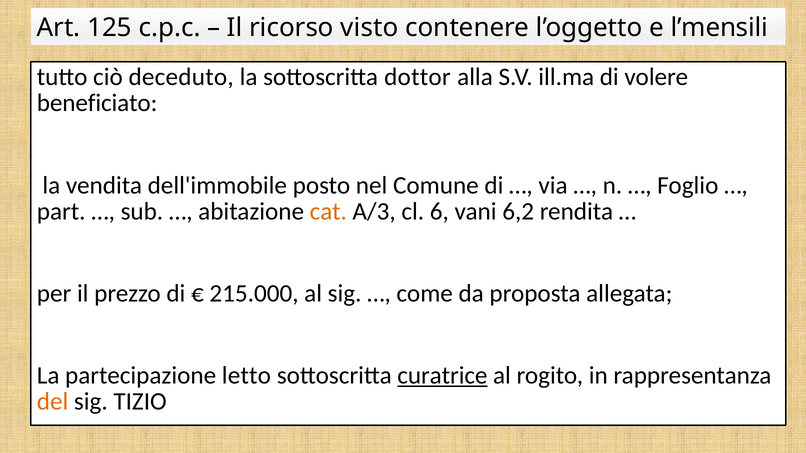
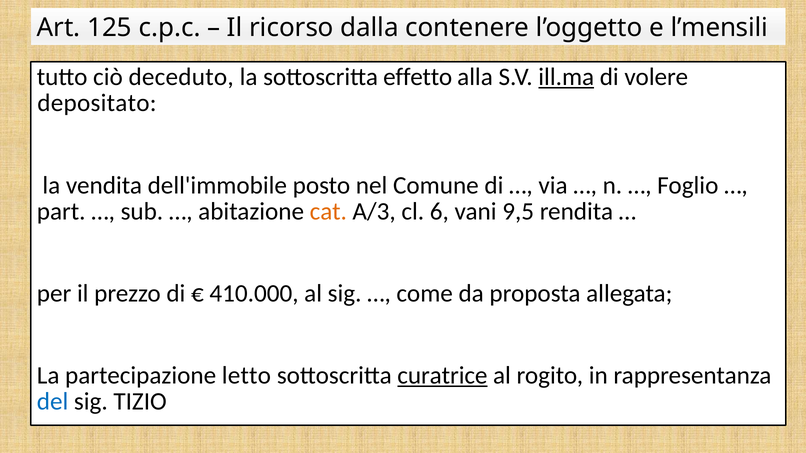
visto: visto -> dalla (370, 28)
dottor: dottor -> effetto (418, 77)
ill.ma underline: none -> present (566, 77)
beneficiato: beneficiato -> depositato (97, 103)
6,2: 6,2 -> 9,5 (518, 211)
215.000: 215.000 -> 410.000 (254, 294)
del colour: orange -> blue (53, 402)
